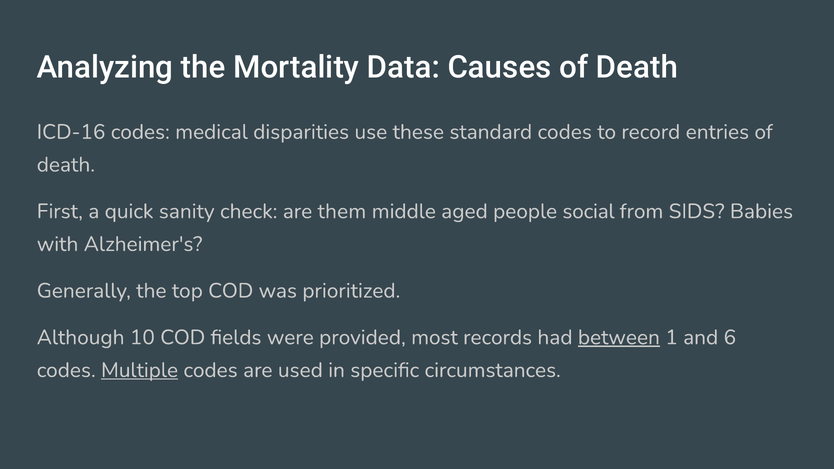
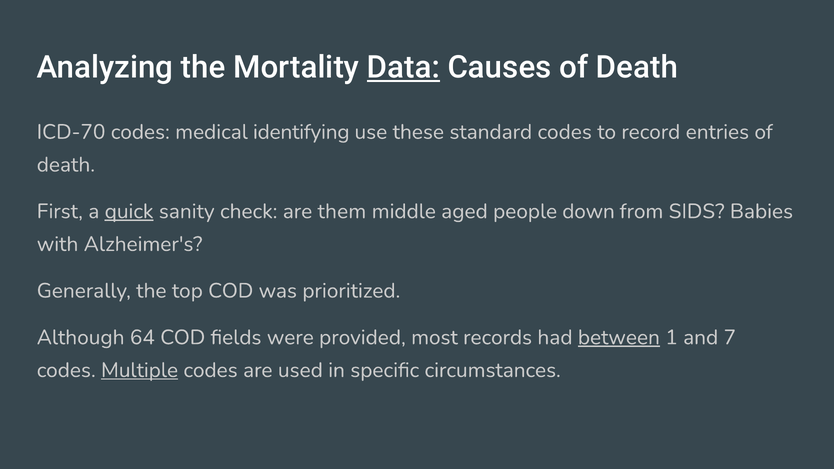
Data underline: none -> present (403, 68)
ICD-16: ICD-16 -> ICD-70 (71, 132)
disparities: disparities -> identifying (301, 132)
quick underline: none -> present (129, 211)
social: social -> down (589, 211)
10: 10 -> 64 (142, 337)
6: 6 -> 7 (730, 337)
